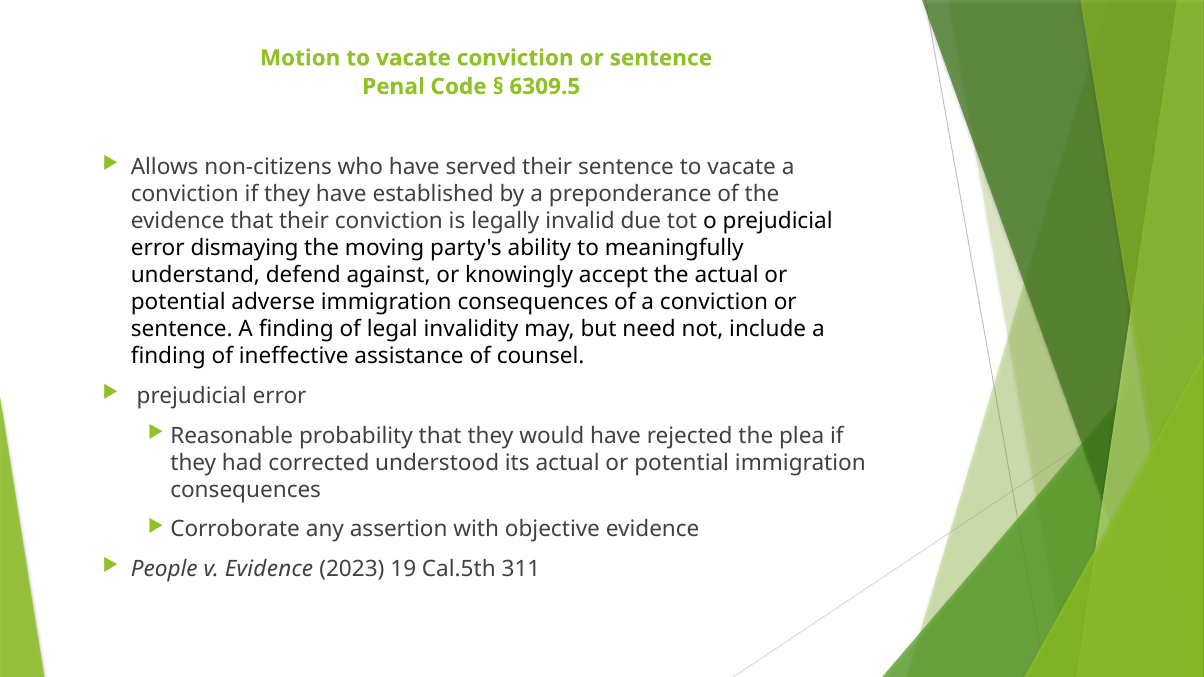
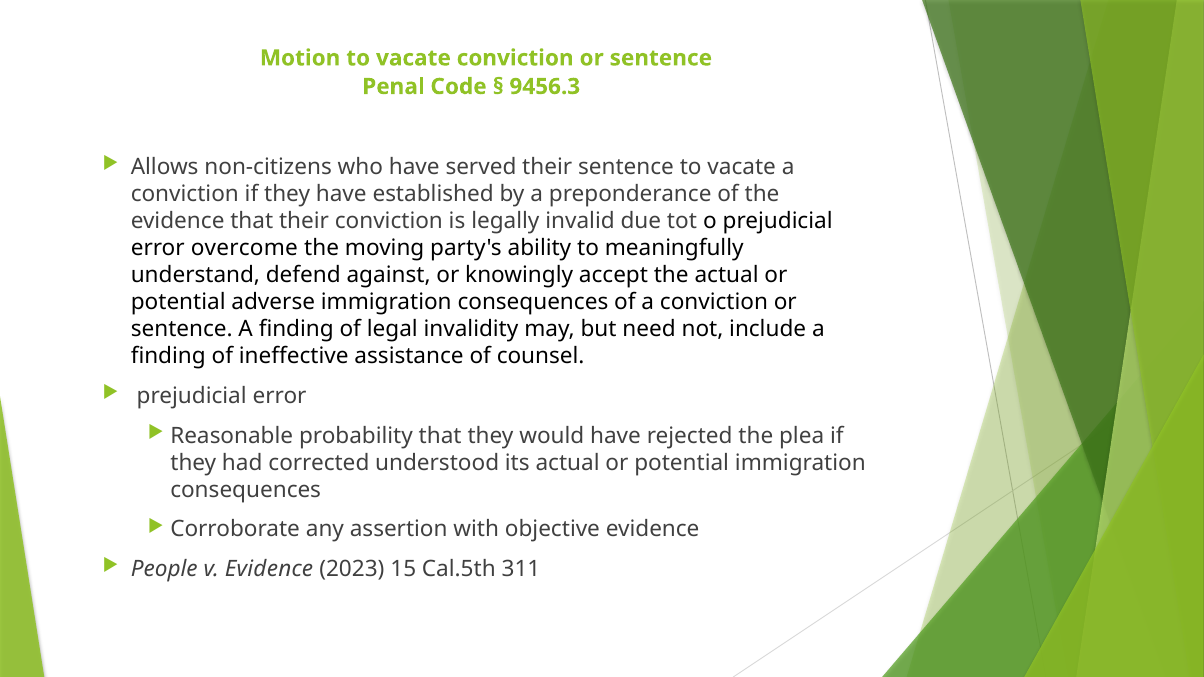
6309.5: 6309.5 -> 9456.3 (545, 87)
dismaying: dismaying -> overcome (244, 248)
19: 19 -> 15 (403, 569)
